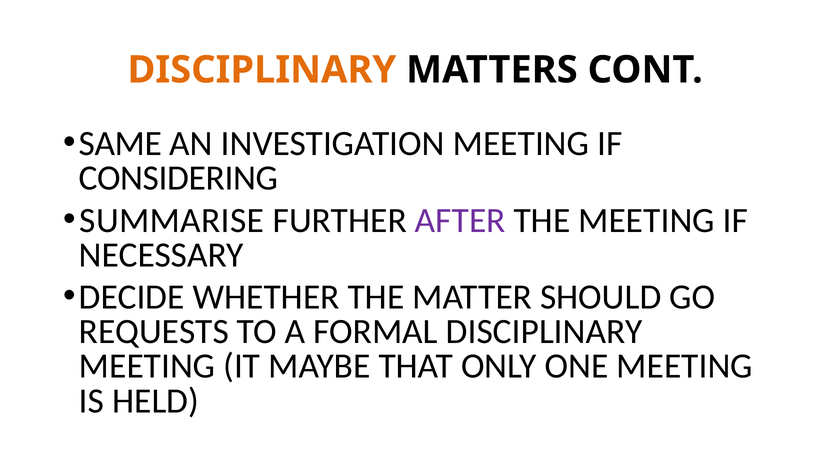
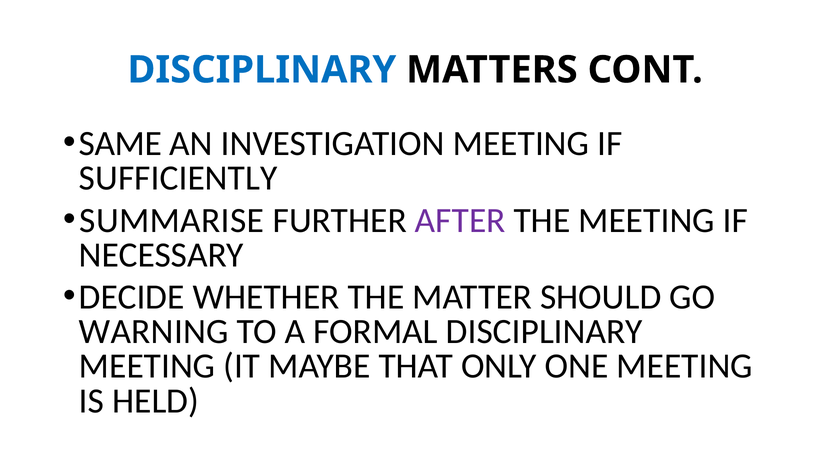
DISCIPLINARY colour: orange -> blue (262, 70)
CONSIDERING: CONSIDERING -> SUFFICIENTLY (178, 178)
REQUESTS: REQUESTS -> WARNING (154, 331)
